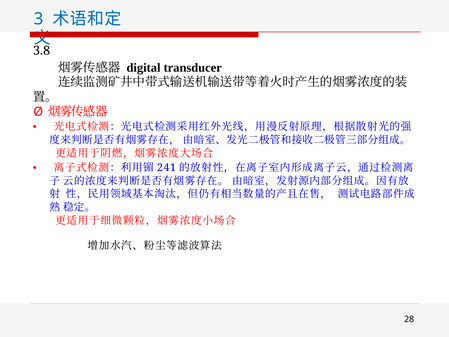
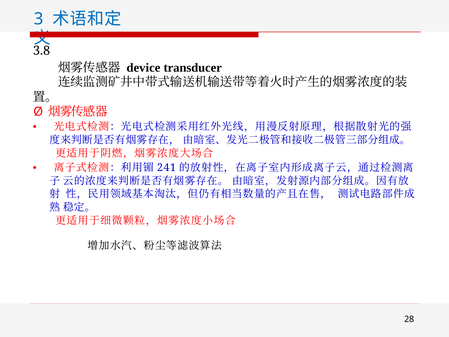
digital: digital -> device (143, 68)
